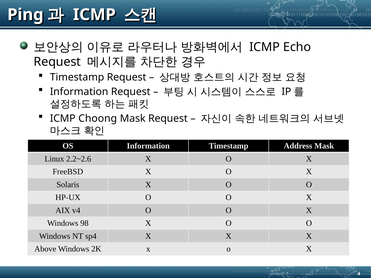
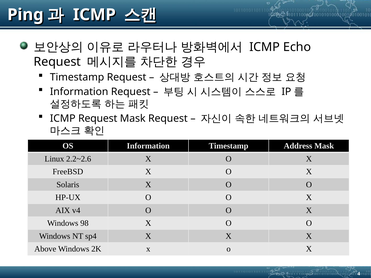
ICMP Choong: Choong -> Request (98, 119)
